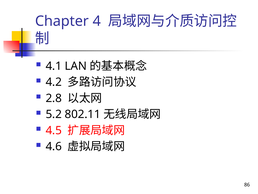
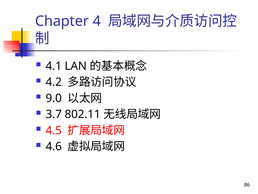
2.8: 2.8 -> 9.0 (54, 98)
5.2: 5.2 -> 3.7 (54, 114)
